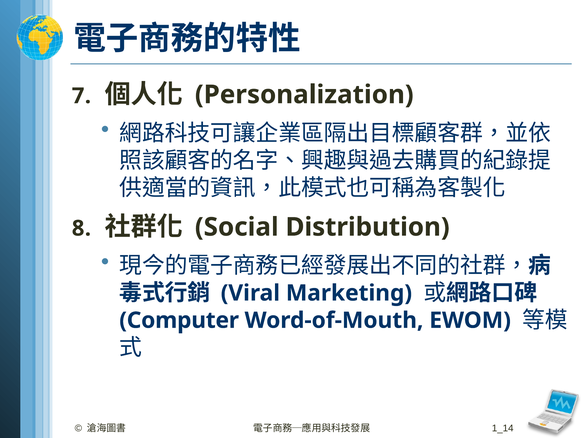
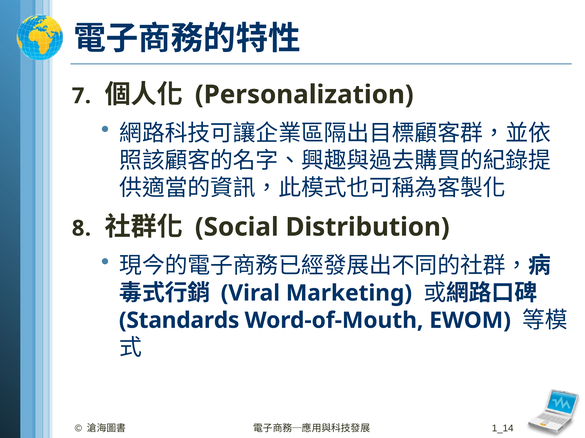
Computer: Computer -> Standards (179, 321)
